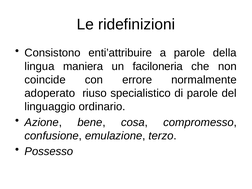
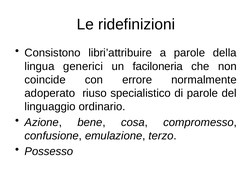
enti’attribuire: enti’attribuire -> libri’attribuire (120, 53)
maniera: maniera -> generici (83, 66)
